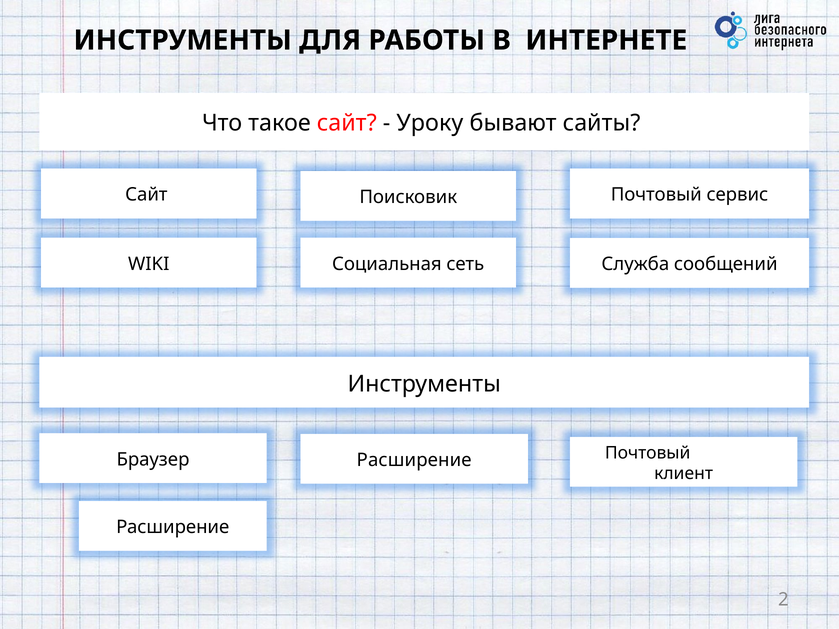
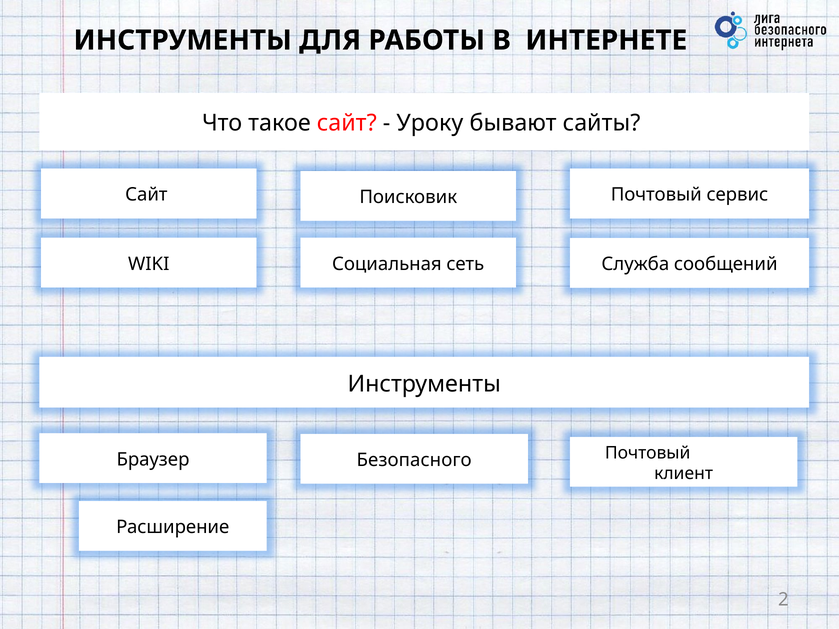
Расширение: Расширение -> Безопасного (414, 460)
